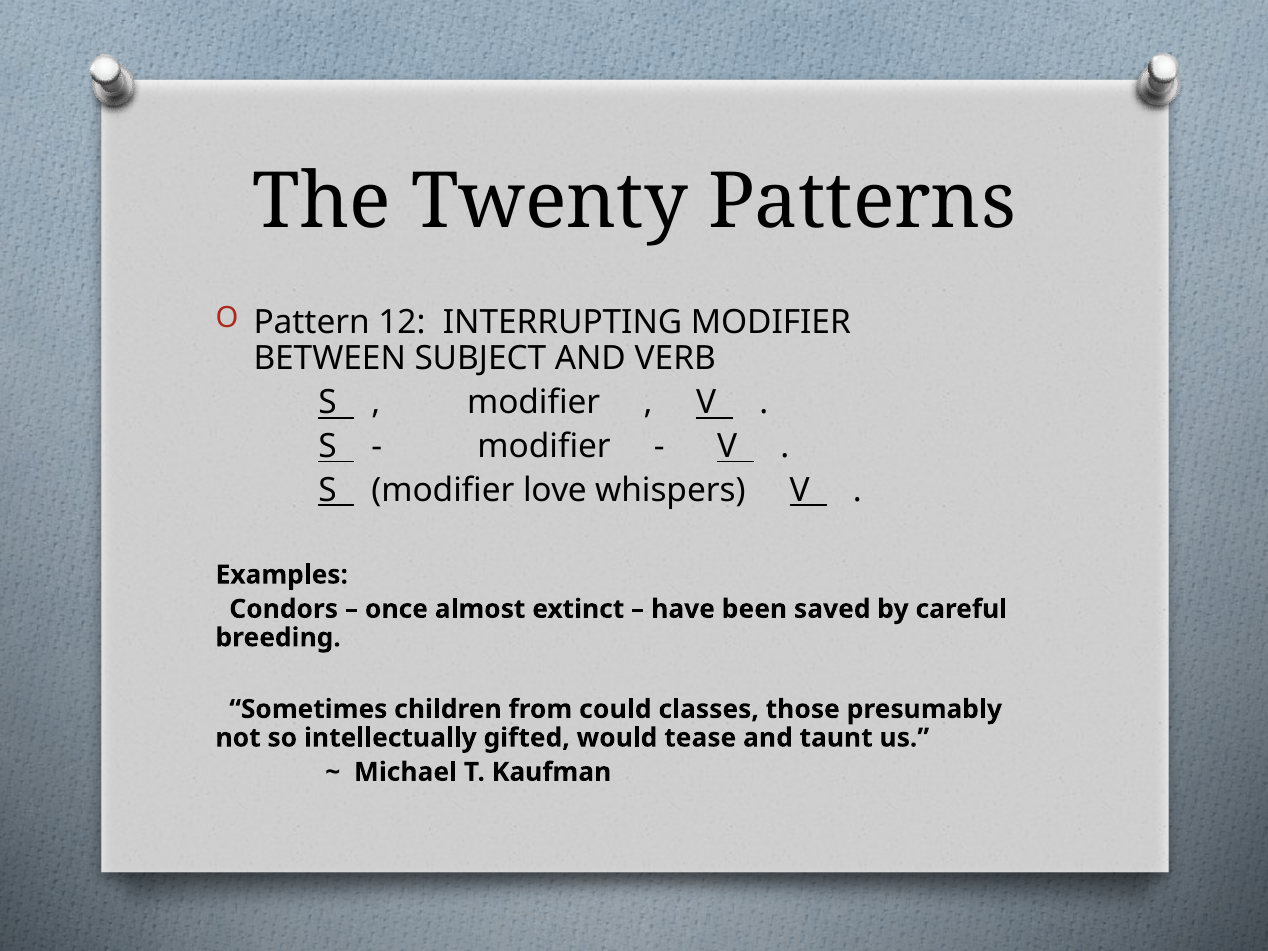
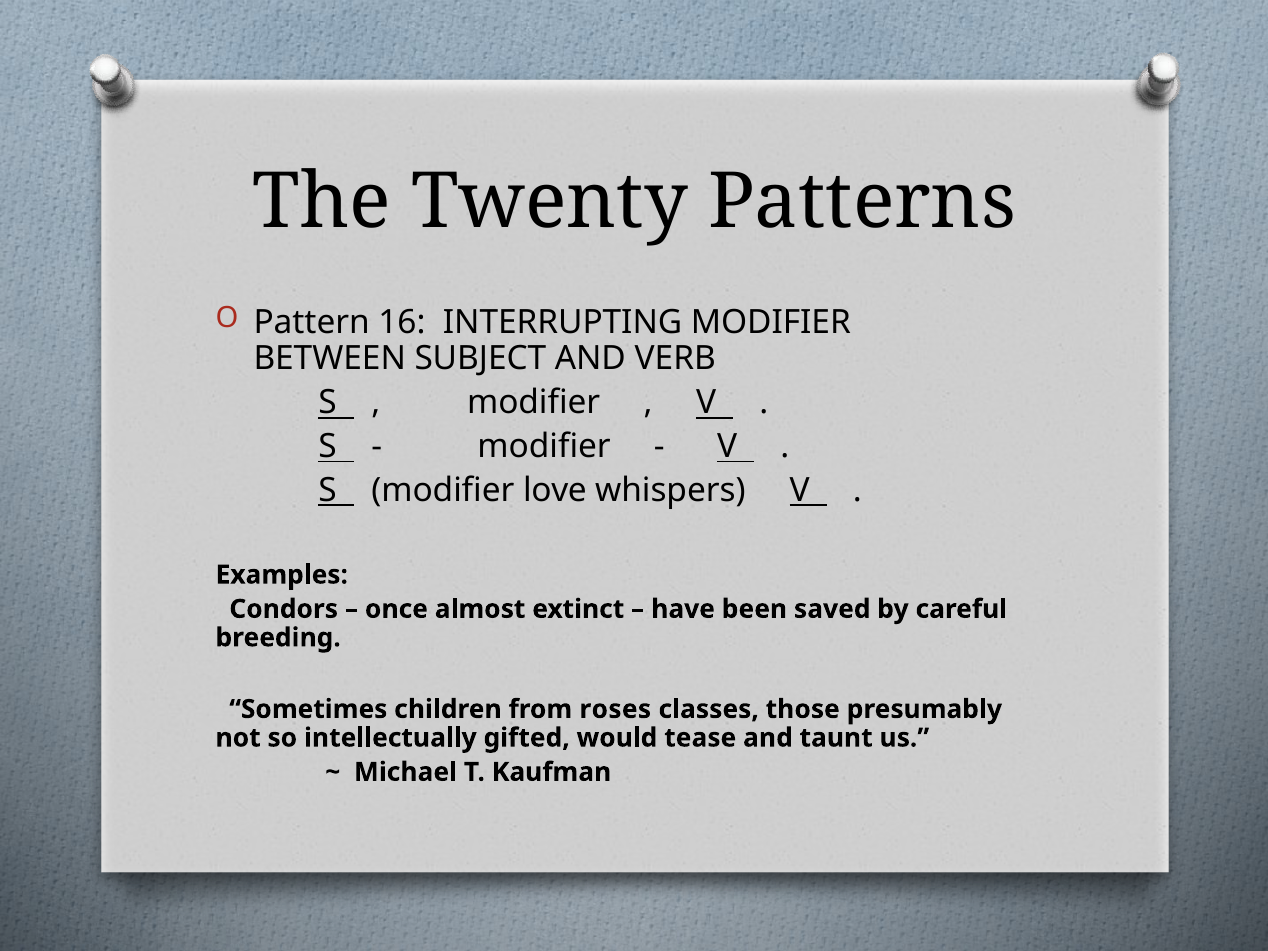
12: 12 -> 16 (402, 323)
could: could -> roses (615, 709)
